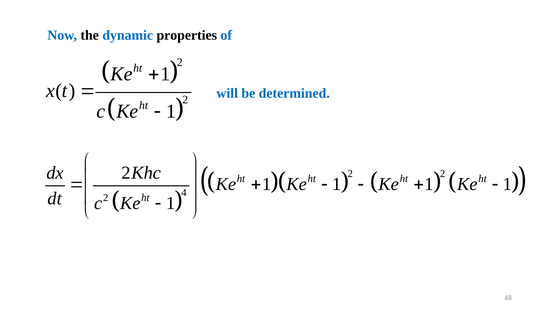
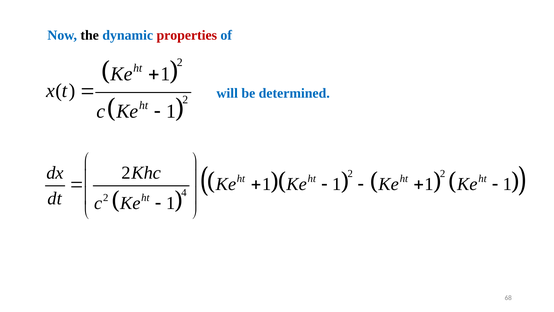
properties colour: black -> red (187, 35)
